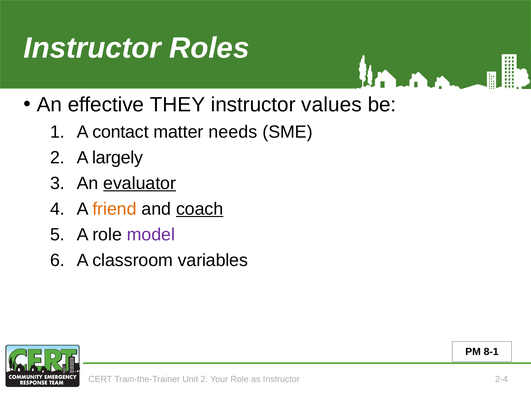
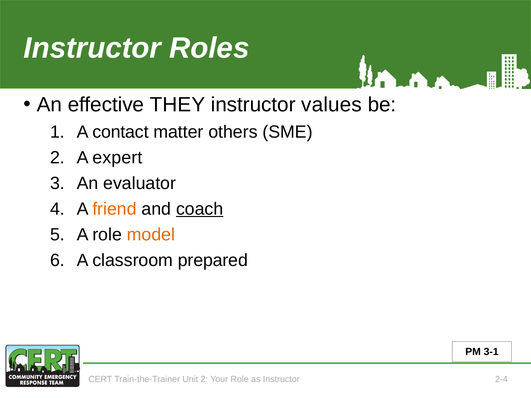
needs: needs -> others (233, 132)
largely: largely -> expert (117, 158)
evaluator underline: present -> none (140, 183)
model colour: purple -> orange (151, 235)
variables: variables -> prepared (213, 260)
8-1: 8-1 -> 3-1 (491, 352)
